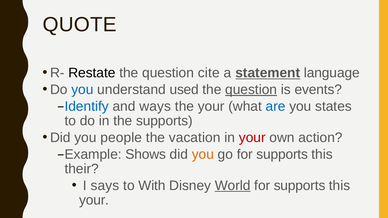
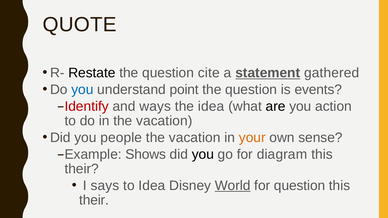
language: language -> gathered (332, 73)
used: used -> point (184, 90)
question underline: present -> none (251, 90)
Identify colour: blue -> red (87, 106)
the your: your -> idea (211, 106)
are colour: blue -> black (276, 106)
states: states -> action (333, 106)
in the supports: supports -> vacation (164, 121)
your colour: red -> orange (252, 138)
action: action -> sense (320, 138)
you colour: orange -> black (203, 154)
go for supports: supports -> diagram (282, 154)
to With: With -> Idea (152, 186)
supports: supports -> question (300, 186)
your: your -> their (94, 200)
